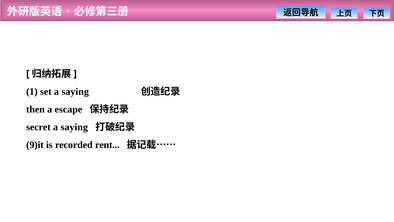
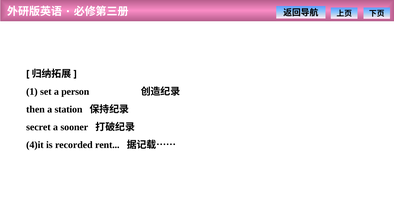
set a saying: saying -> person (75, 91)
escape: escape -> station (68, 109)
saying: saying -> sooner (74, 127)
9)it: 9)it -> 4)it (35, 145)
